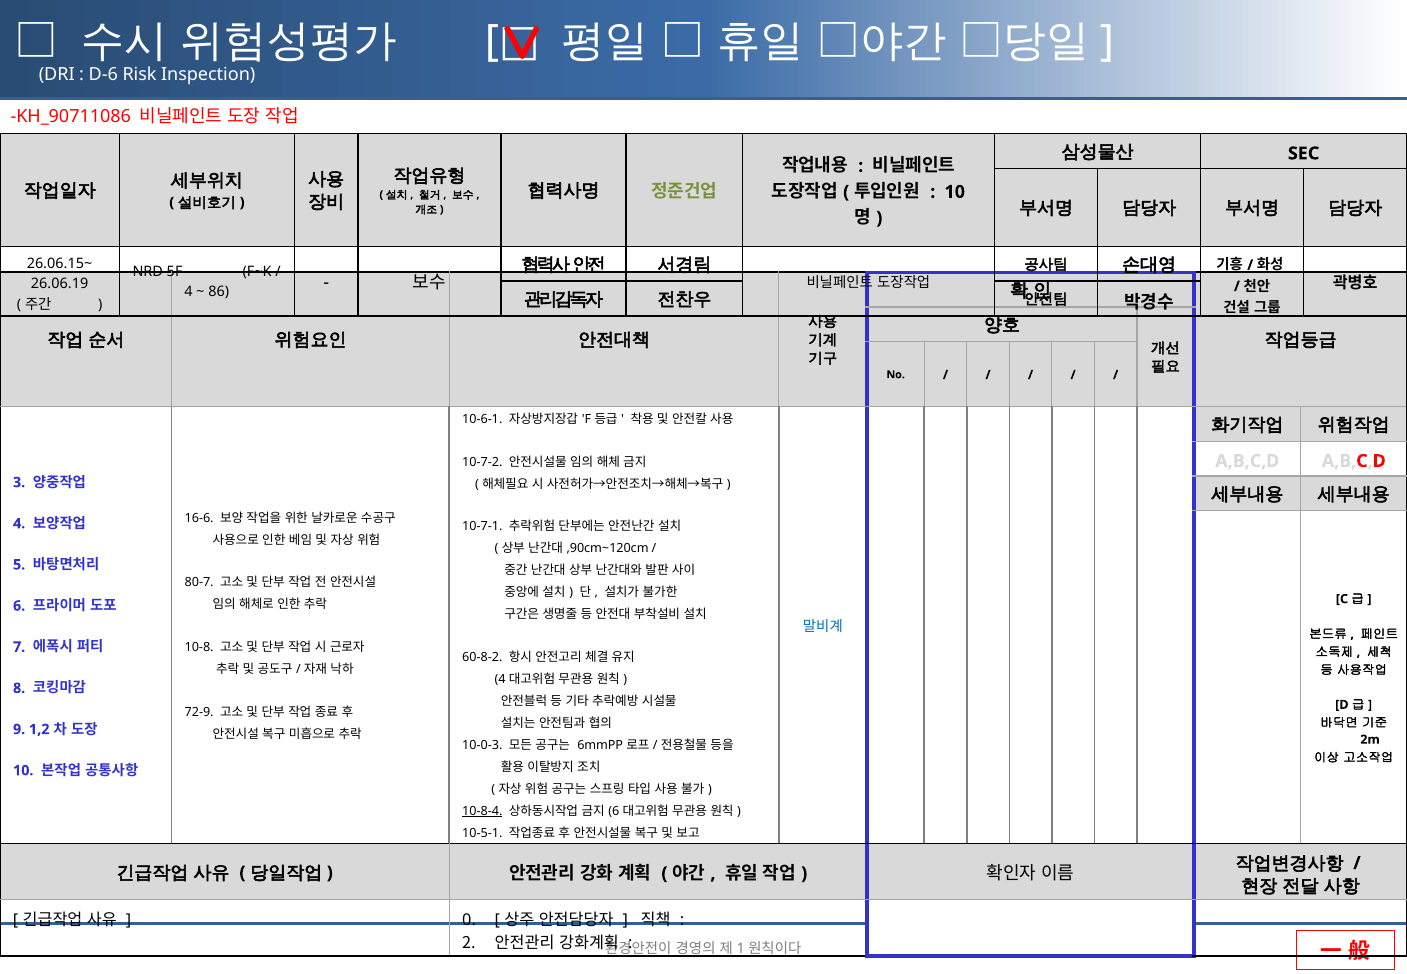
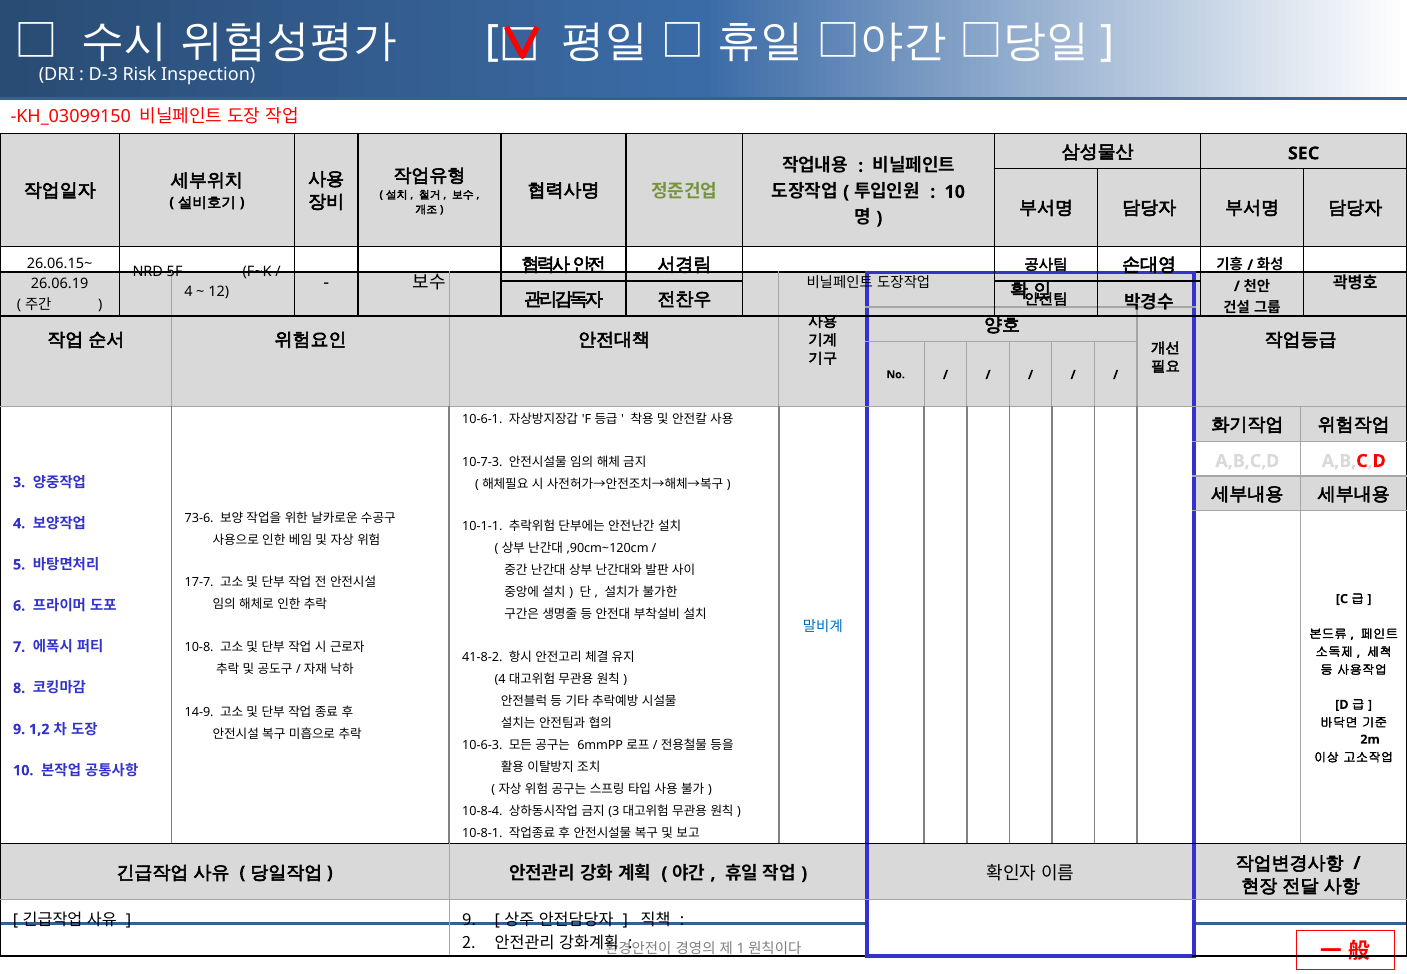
D-6: D-6 -> D-3 (103, 75)
KH_90711086: KH_90711086 -> KH_03099150 (71, 117)
86: 86 -> 12 (219, 292)
10-7-2: 10-7-2 -> 10-7-3 (482, 462)
16-6: 16-6 -> 73-6 (199, 518)
10-7-1: 10-7-1 -> 10-1-1 (482, 527)
80-7: 80-7 -> 17-7 (199, 583)
60-8-2: 60-8-2 -> 41-8-2 (482, 658)
72-9: 72-9 -> 14-9 (199, 712)
10-0-3: 10-0-3 -> 10-6-3 (482, 745)
10-8-4 underline: present -> none (482, 811)
6: 6 -> 3 (614, 811)
10-5-1: 10-5-1 -> 10-8-1 (482, 833)
0: 0 -> 9 (469, 920)
